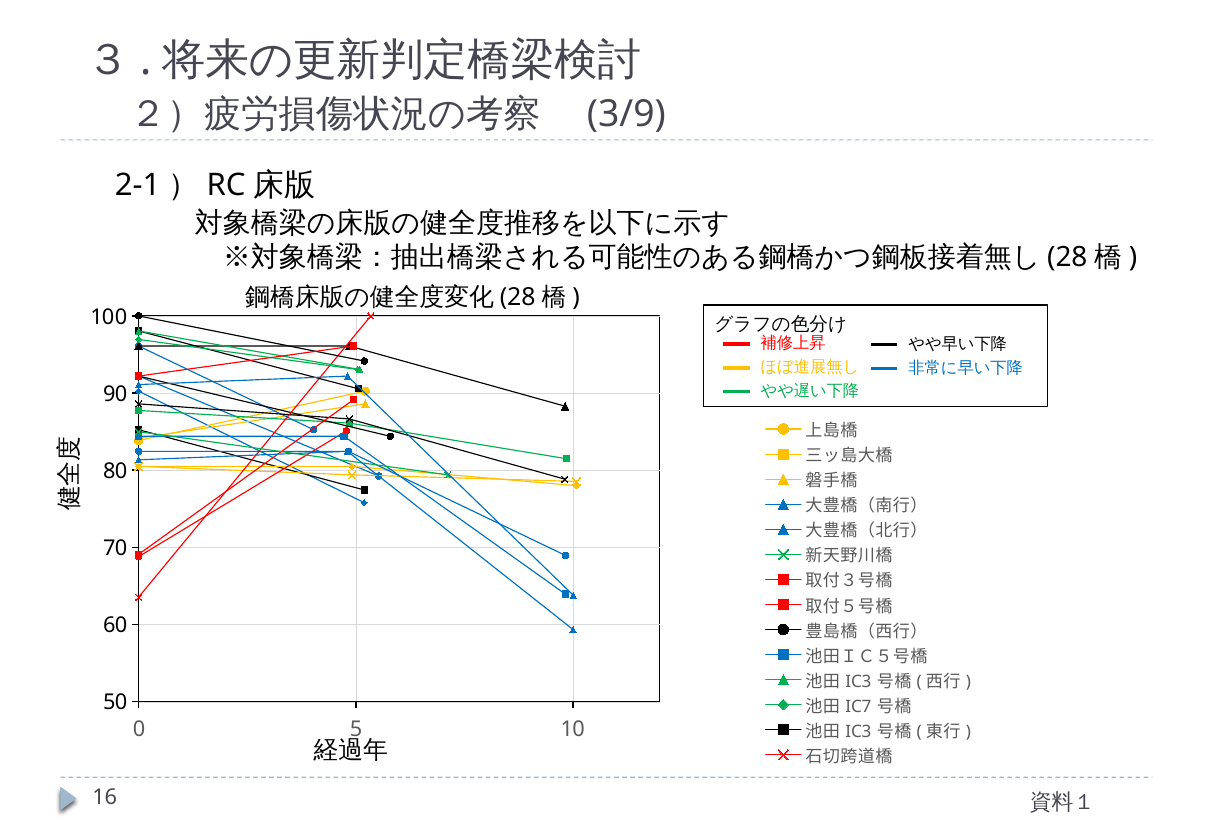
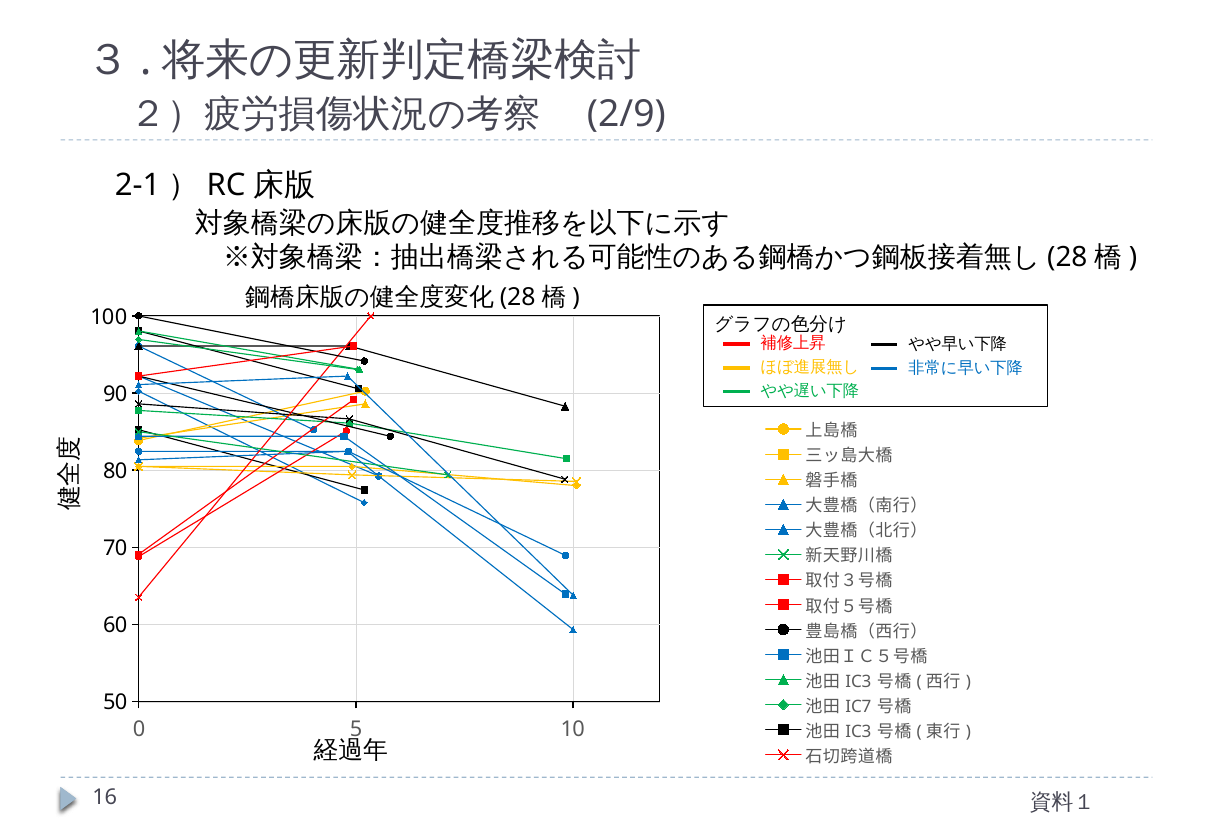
3/9: 3/9 -> 2/9 (626, 115)
